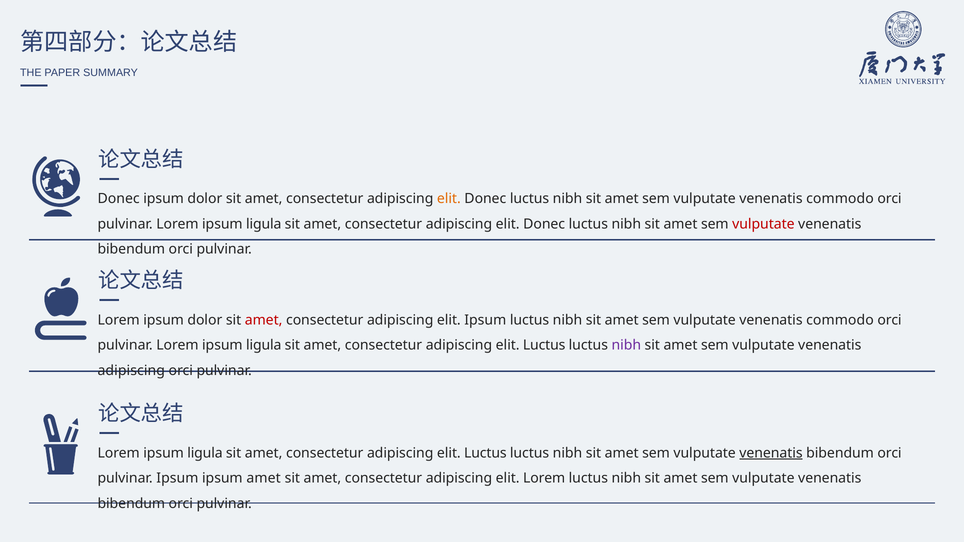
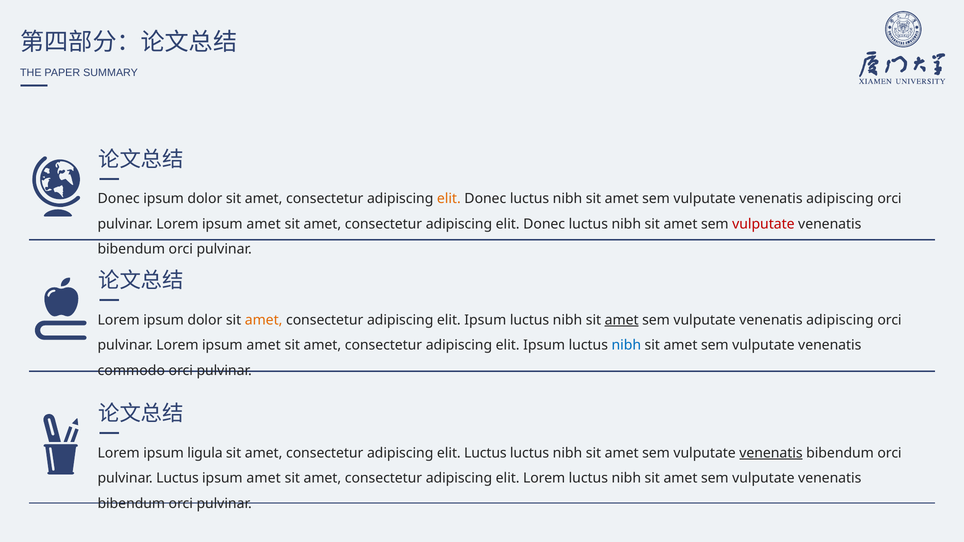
commodo: commodo -> adipiscing (840, 199)
ligula: ligula -> amet (264, 224)
amet colour: red -> orange (264, 320)
amet underline: none -> present (622, 320)
commodo: commodo -> adipiscing (840, 320)
ligula: ligula -> amet (264, 345)
Luctus: Luctus -> Ipsum (544, 345)
nibh colour: purple -> blue (626, 345)
adipiscing: adipiscing -> commodo (131, 371)
pulvinar Ipsum: Ipsum -> Luctus (177, 478)
